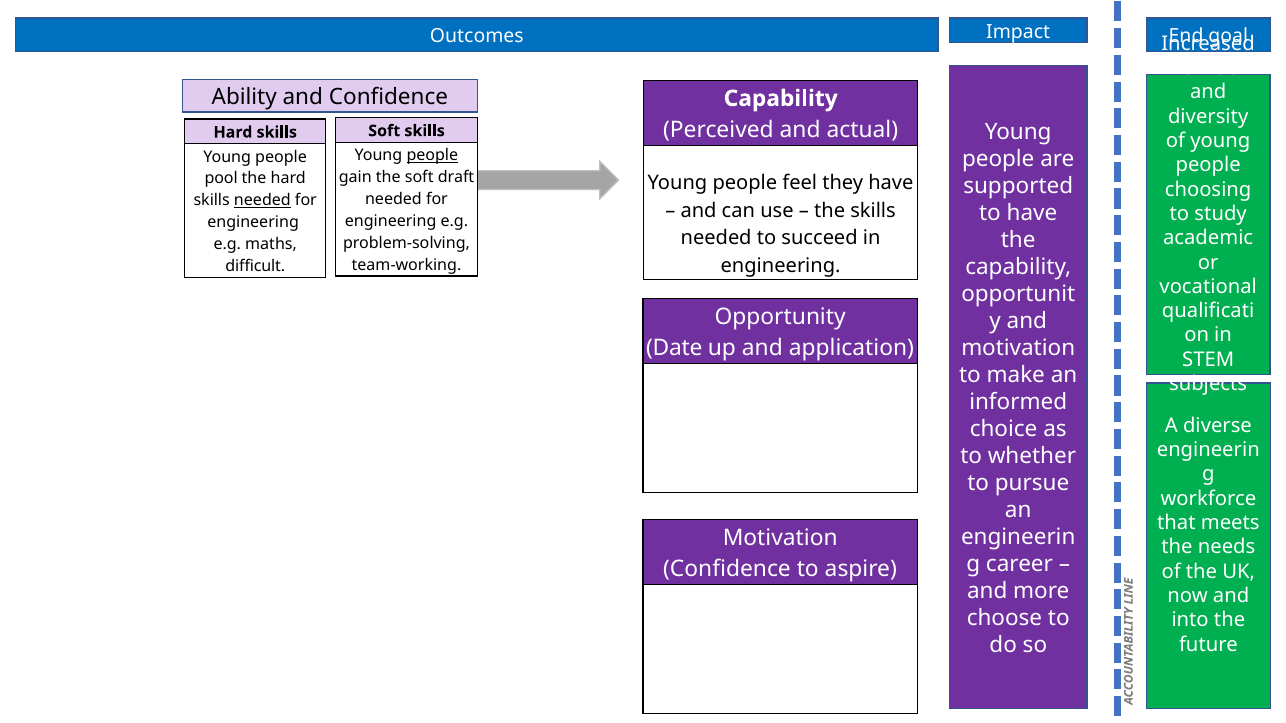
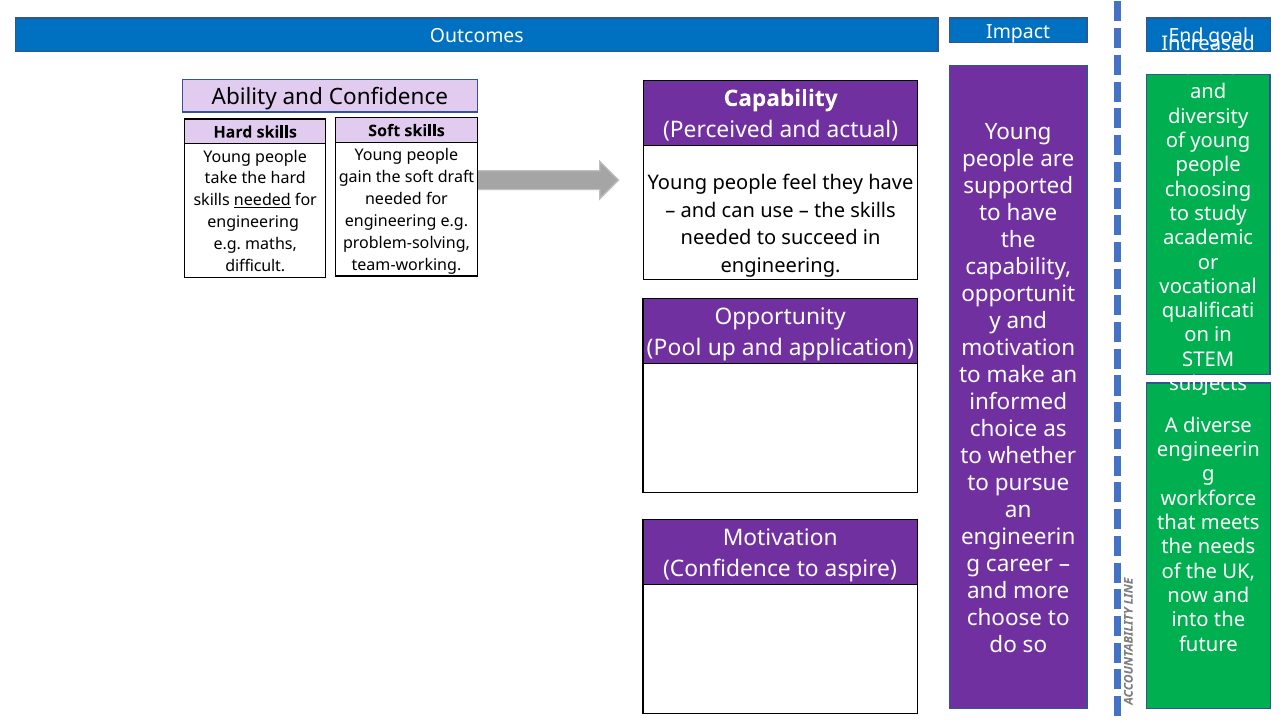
people underline: present -> none (432, 156)
pool: pool -> take (221, 179)
Date: Date -> Pool (674, 348)
